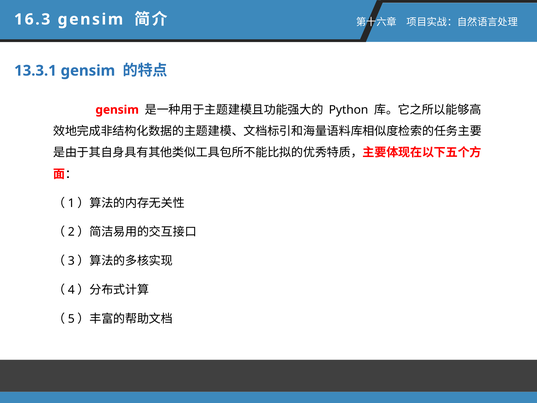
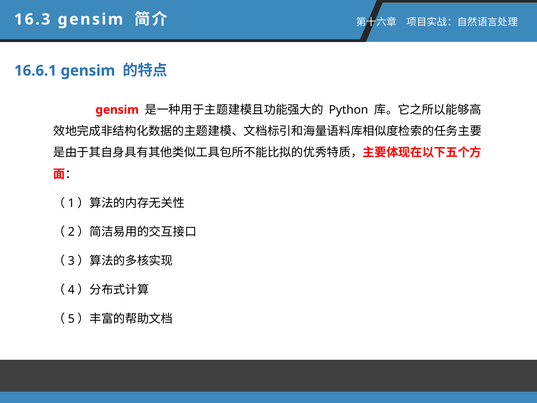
13.3.1: 13.3.1 -> 16.6.1 (35, 71)
